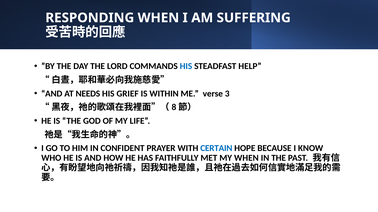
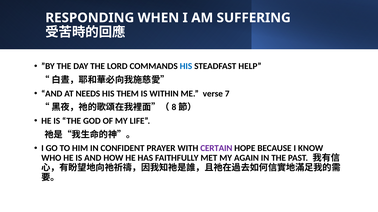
GRIEF: GRIEF -> THEM (128, 94)
3: 3 -> 7 (227, 94)
CERTAIN colour: blue -> purple (216, 149)
MY WHEN: WHEN -> AGAIN (246, 158)
